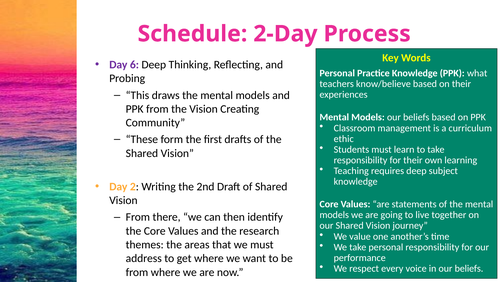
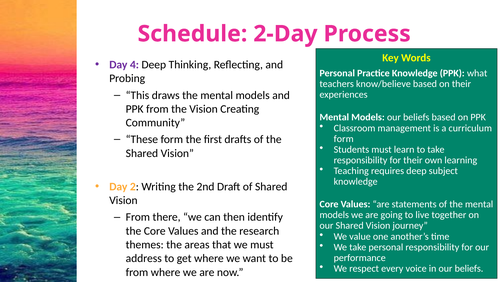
6: 6 -> 4 (134, 65)
ethic: ethic -> form (344, 139)
